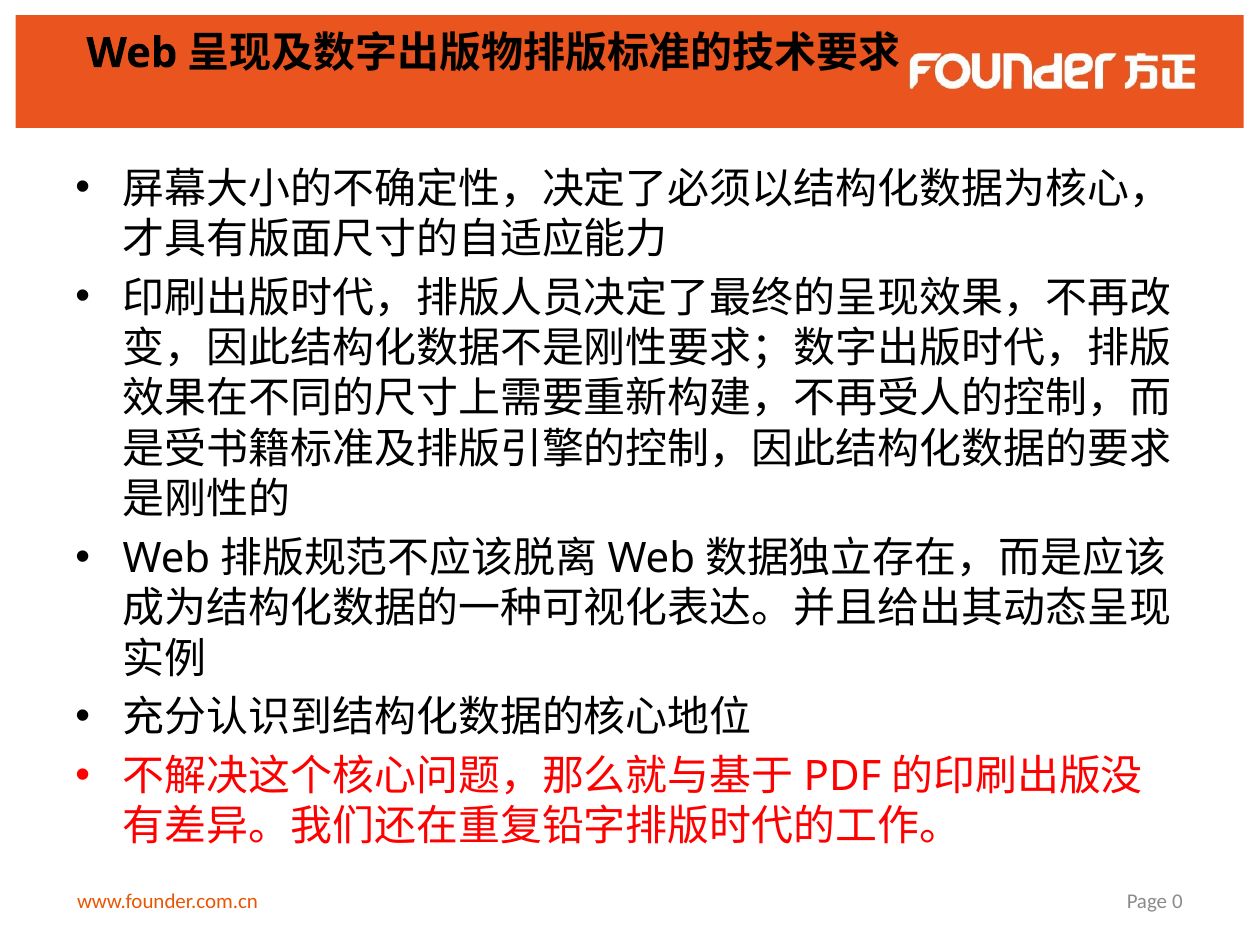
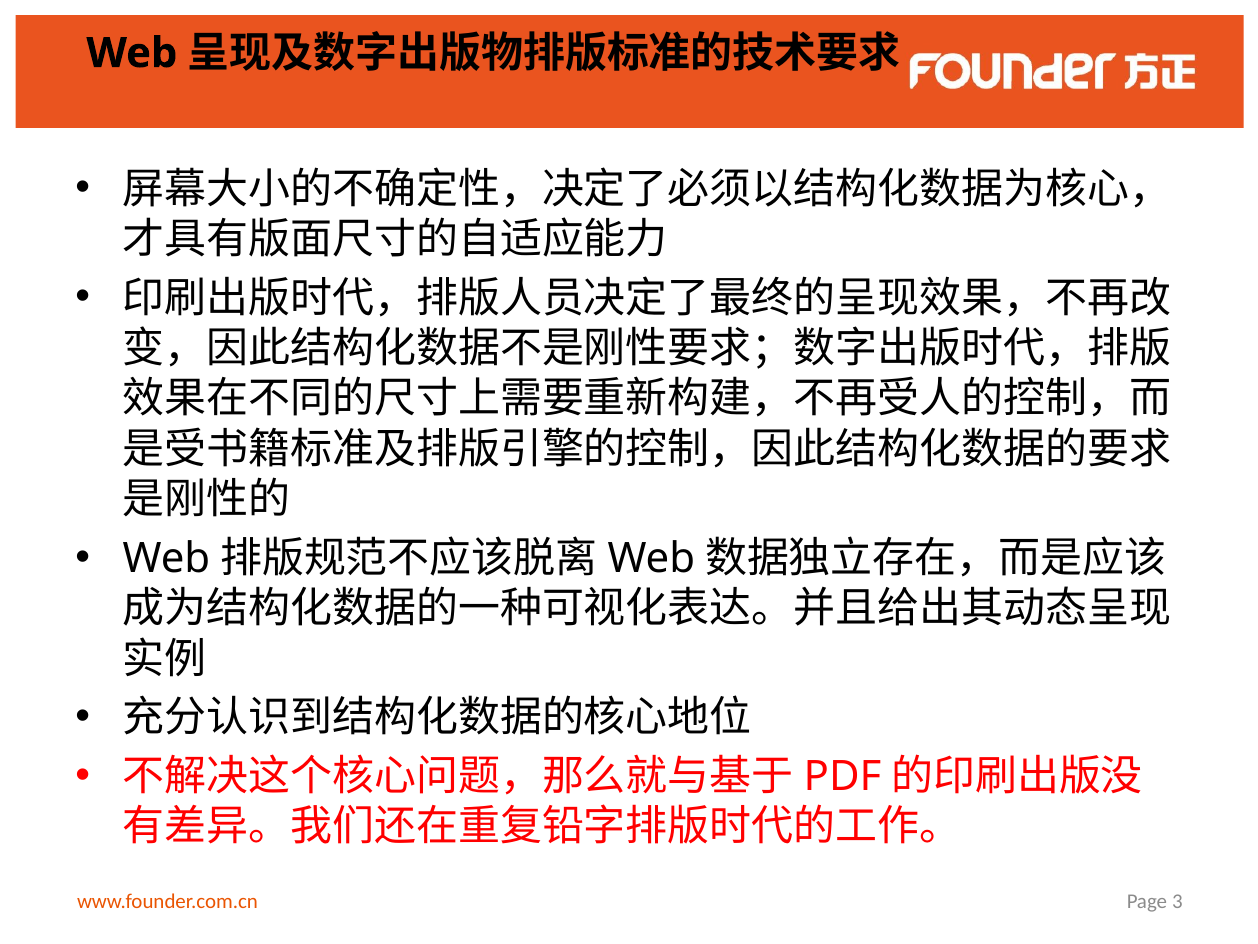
0: 0 -> 3 (1177, 901)
